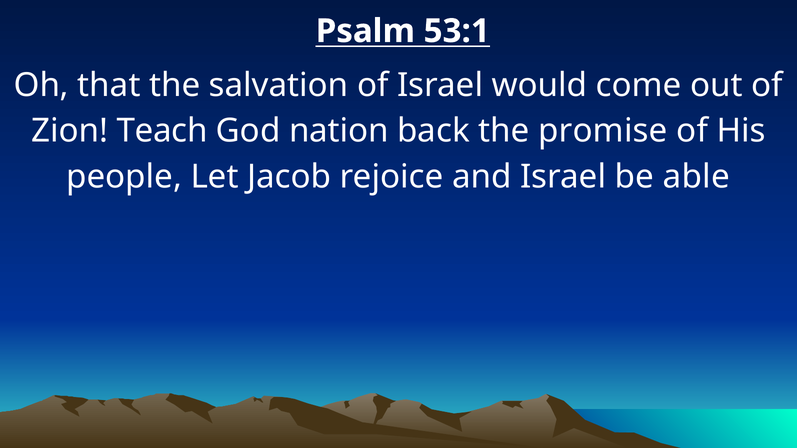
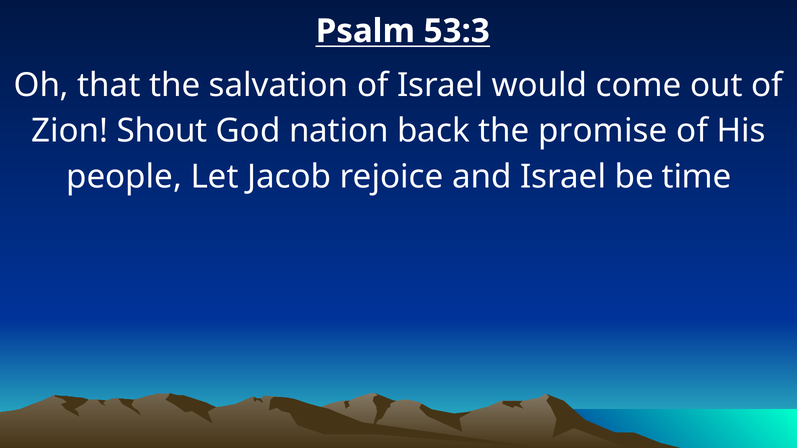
53:1: 53:1 -> 53:3 (457, 31)
Teach: Teach -> Shout (162, 131)
able: able -> time (697, 177)
